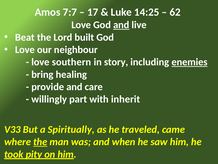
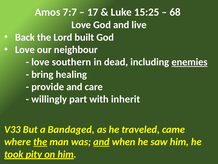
14:25: 14:25 -> 15:25 (147, 12)
62: 62 -> 68 (175, 12)
and underline: present -> none (121, 25)
Beat: Beat -> Back (25, 37)
story: story -> dead (116, 62)
Spiritually: Spiritually -> Bandaged (71, 129)
and underline: none -> present (101, 141)
